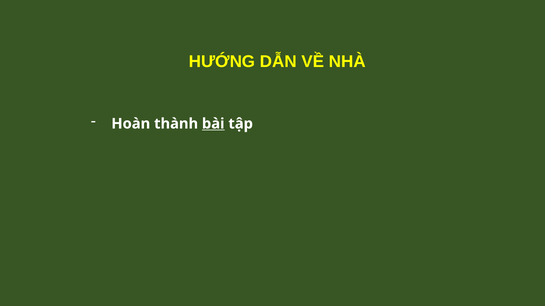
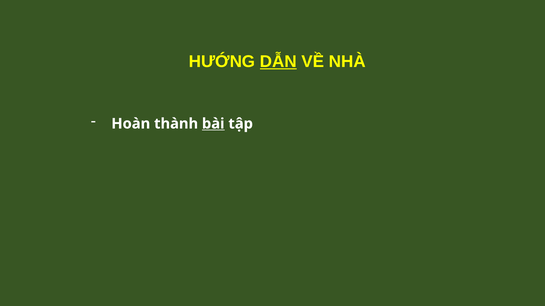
DẪN underline: none -> present (278, 62)
